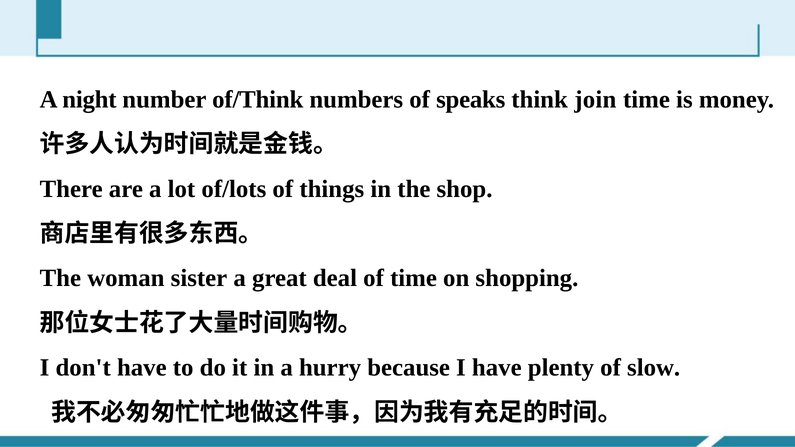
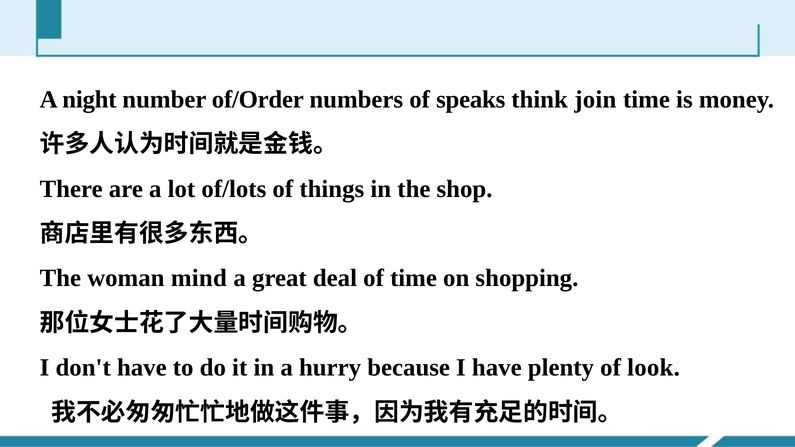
of/Think: of/Think -> of/Order (258, 100)
sister: sister -> mind (199, 278)
slow: slow -> look (654, 368)
